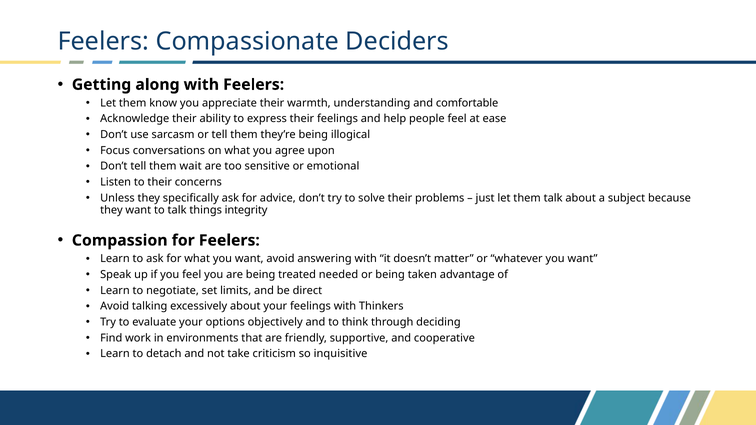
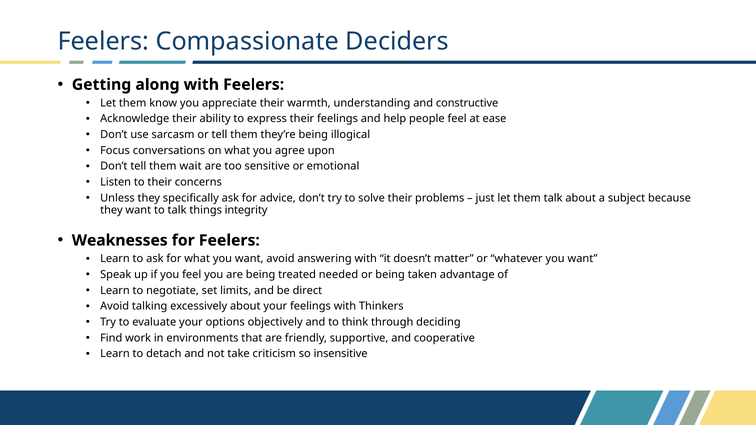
comfortable: comfortable -> constructive (467, 103)
Compassion: Compassion -> Weaknesses (120, 241)
inquisitive: inquisitive -> insensitive (341, 354)
